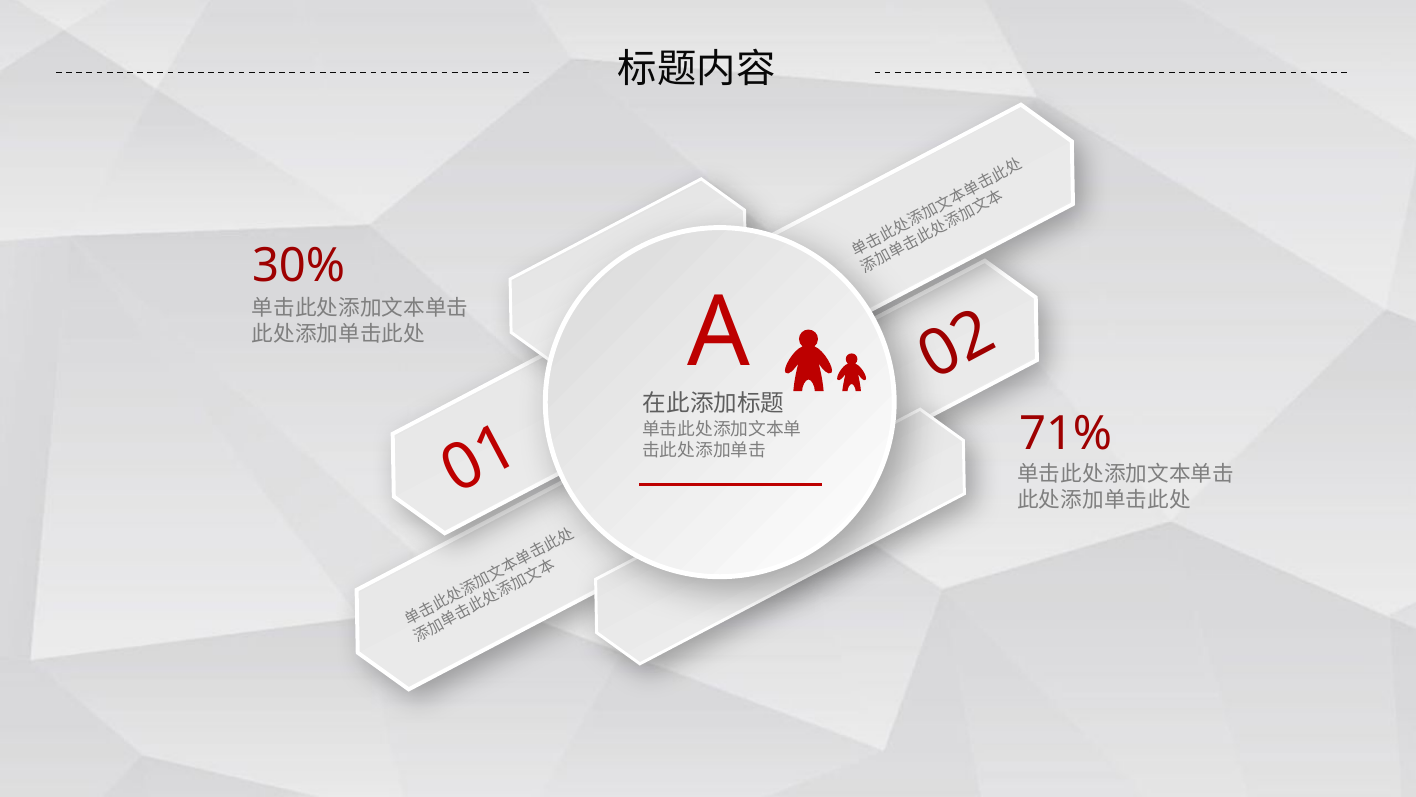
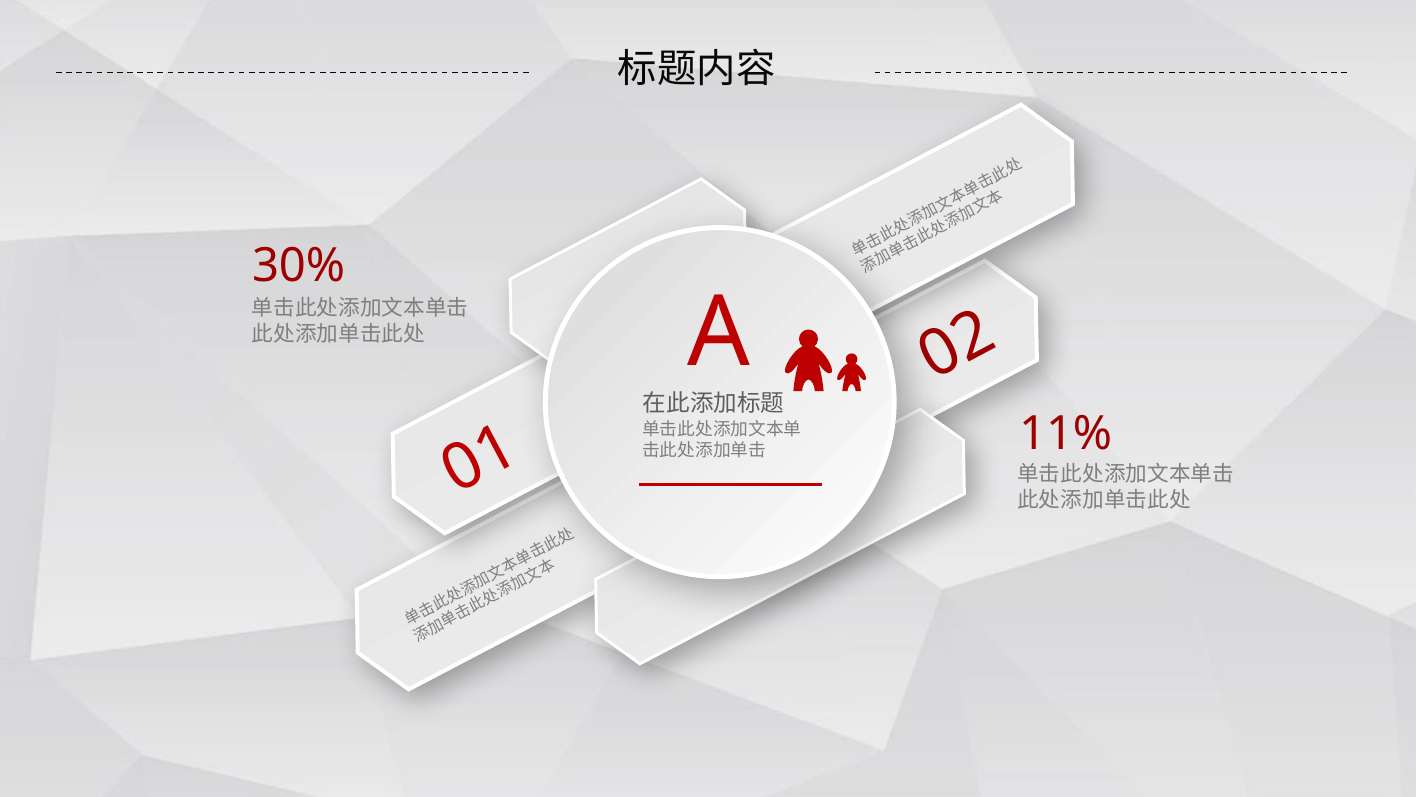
71%: 71% -> 11% (1066, 434)
